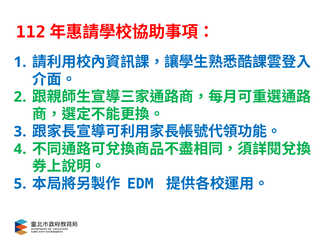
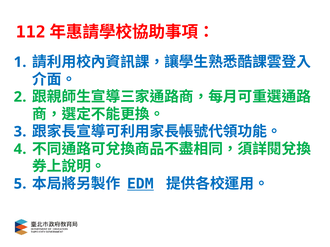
EDM underline: none -> present (140, 184)
